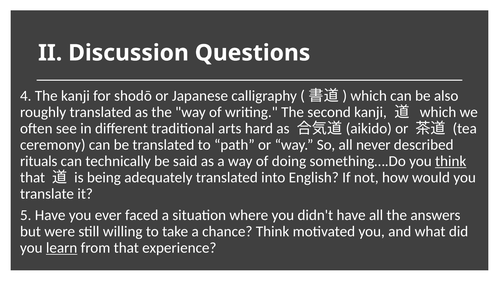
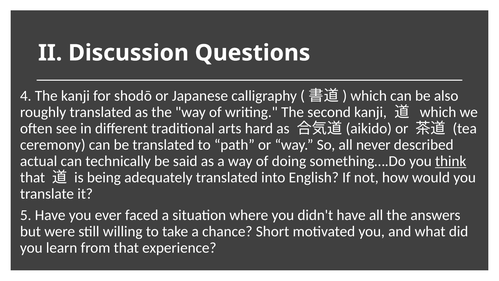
rituals: rituals -> actual (39, 161)
chance Think: Think -> Short (273, 231)
learn underline: present -> none (62, 248)
